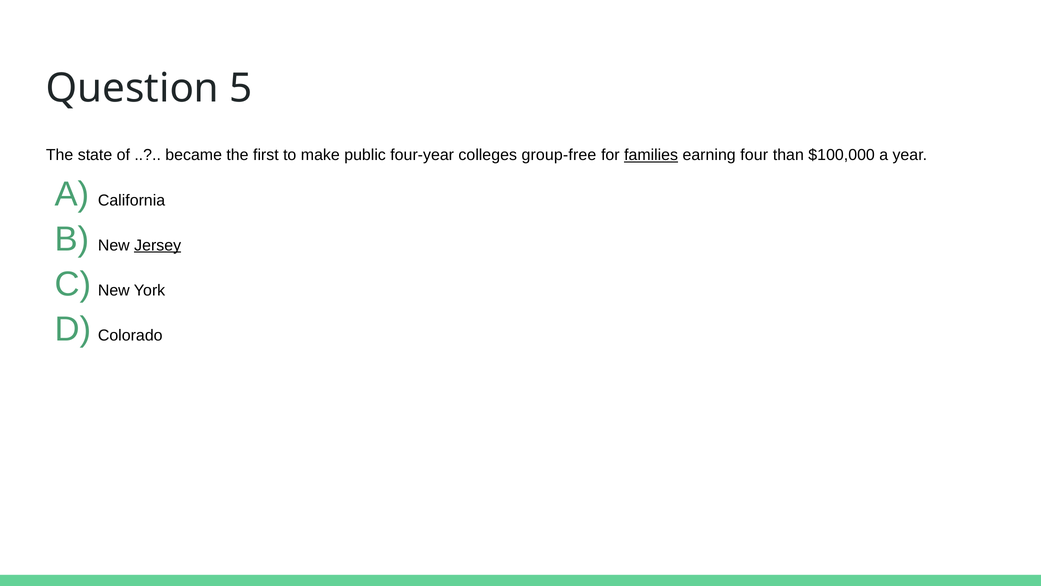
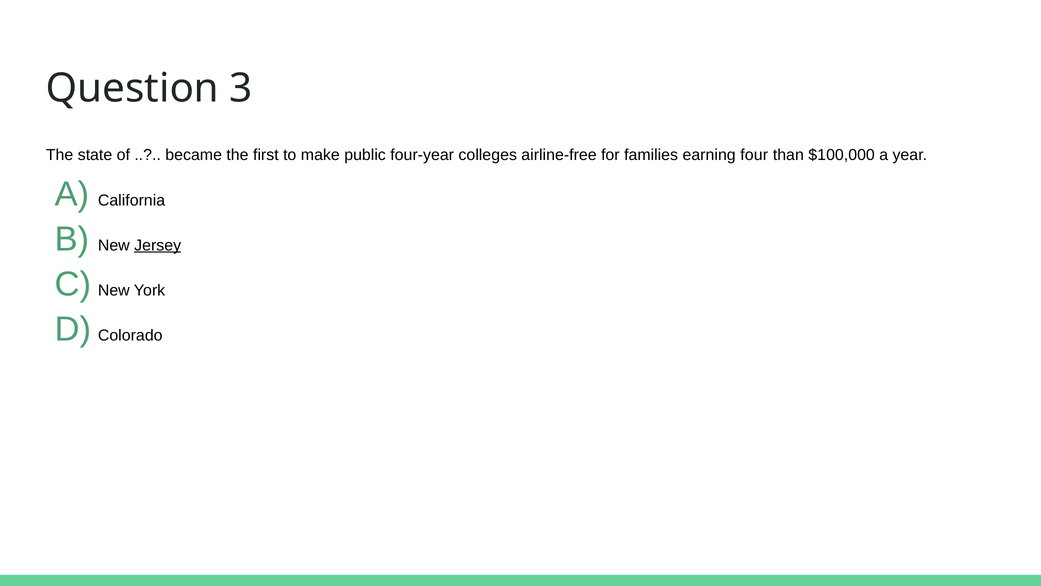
5: 5 -> 3 (241, 88)
group-free: group-free -> airline-free (559, 155)
families underline: present -> none (651, 155)
